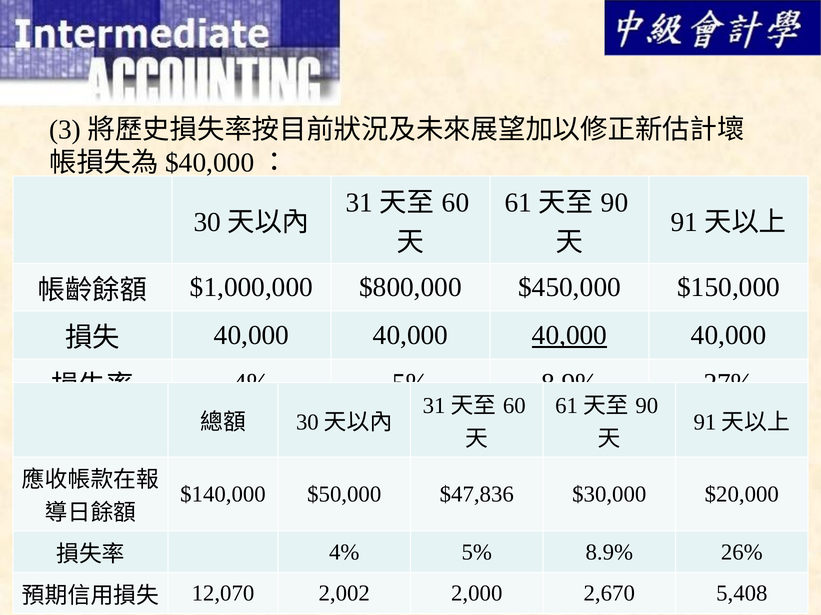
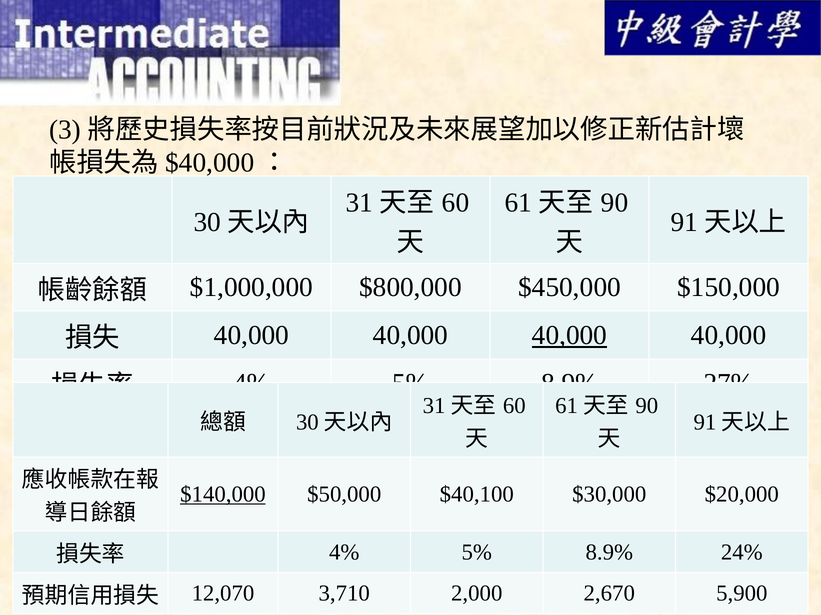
$140,000 underline: none -> present (223, 495)
$47,836: $47,836 -> $40,100 (477, 495)
26%: 26% -> 24% (742, 553)
2,002: 2,002 -> 3,710 (344, 594)
5,408: 5,408 -> 5,900 (742, 594)
